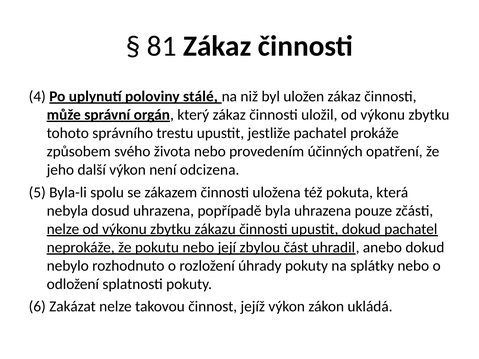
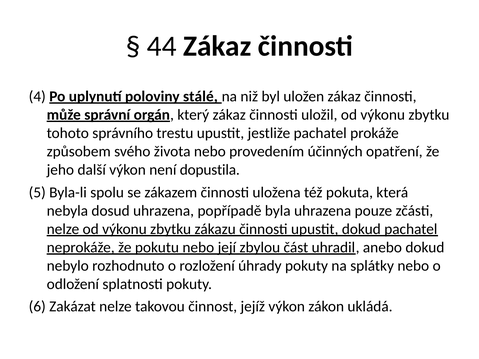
81: 81 -> 44 (162, 46)
odcizena: odcizena -> dopustila (210, 170)
